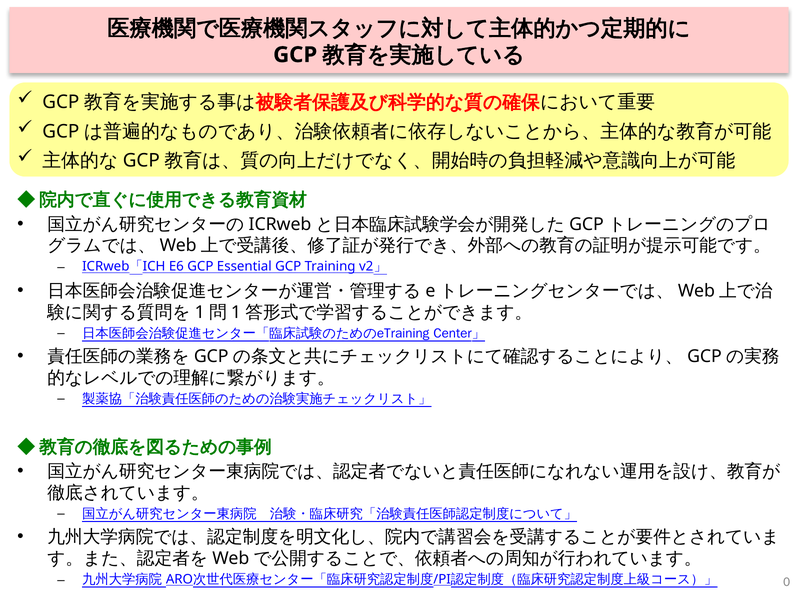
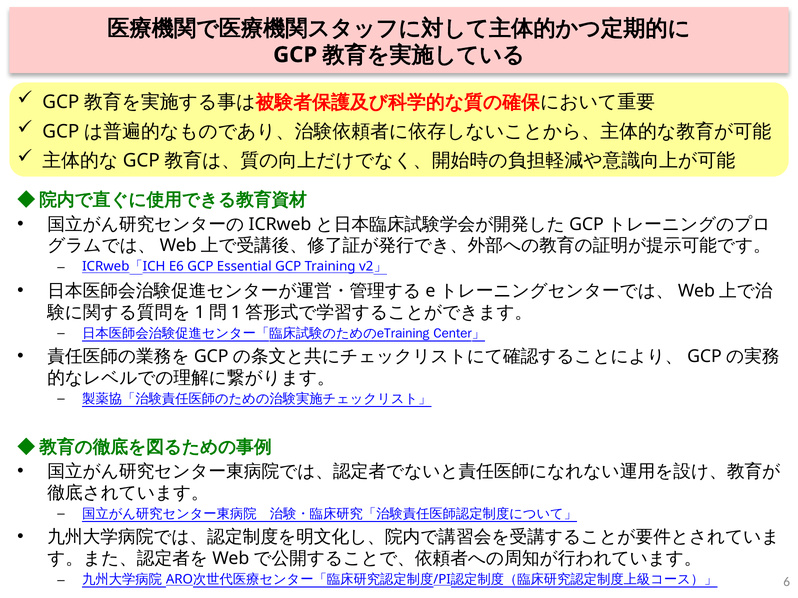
0: 0 -> 6 (787, 583)
